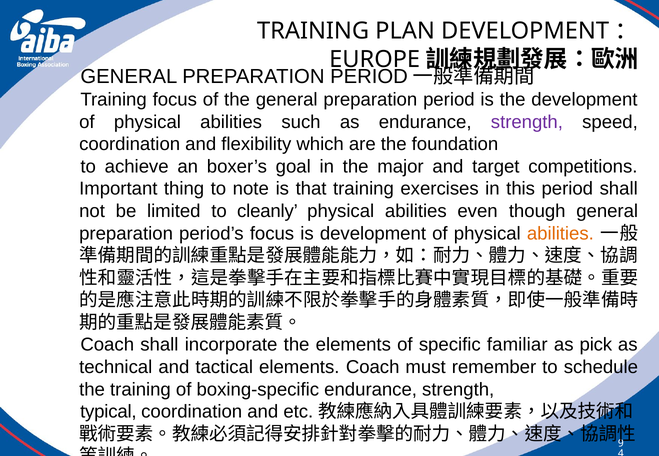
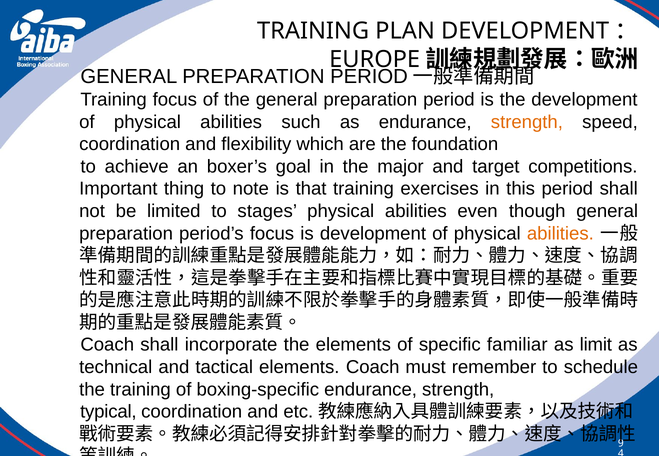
strength colour: purple -> orange (527, 122)
cleanly: cleanly -> stages (267, 211)
pick: pick -> limit (596, 345)
